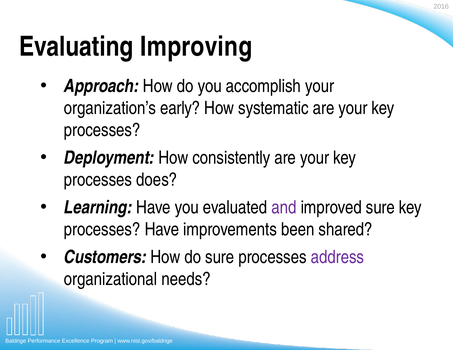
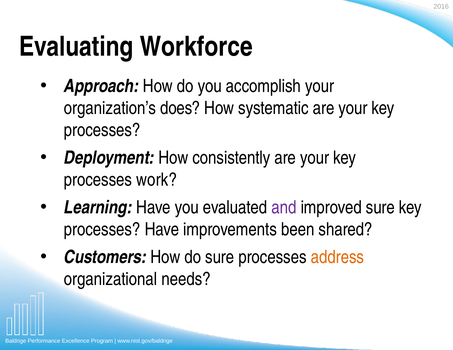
Improving: Improving -> Workforce (196, 47)
early: early -> does (180, 108)
does: does -> work (157, 180)
address colour: purple -> orange (337, 257)
